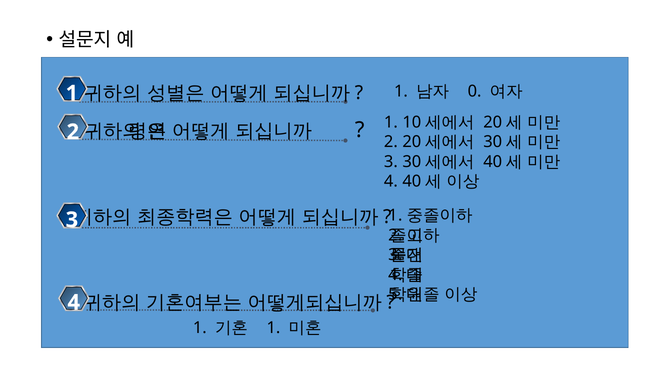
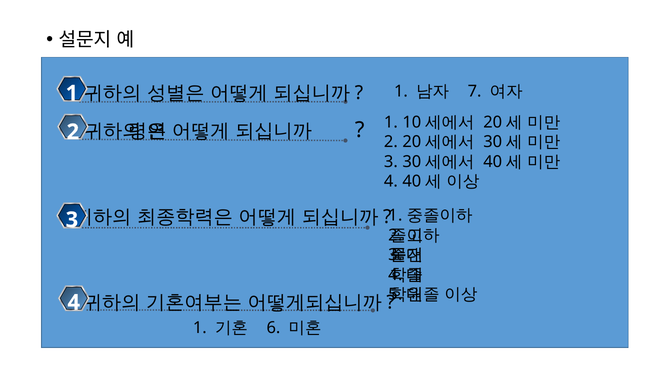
0: 0 -> 7 (475, 91)
1: 1 -> 6 (273, 328)
